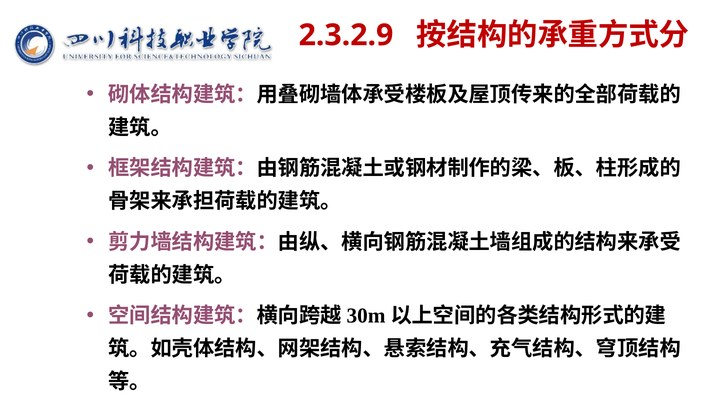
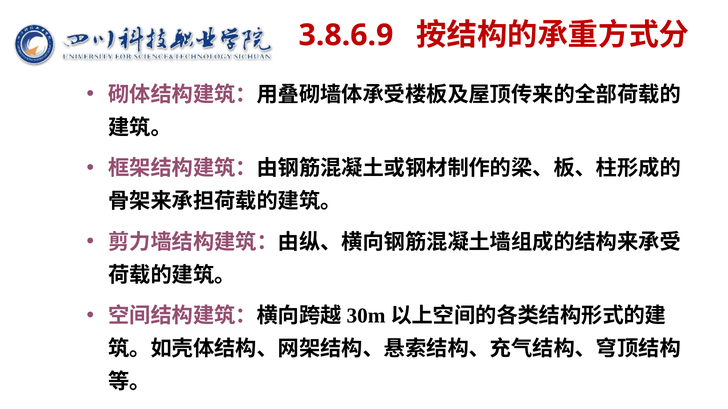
2.3.2.9: 2.3.2.9 -> 3.8.6.9 (346, 35)
